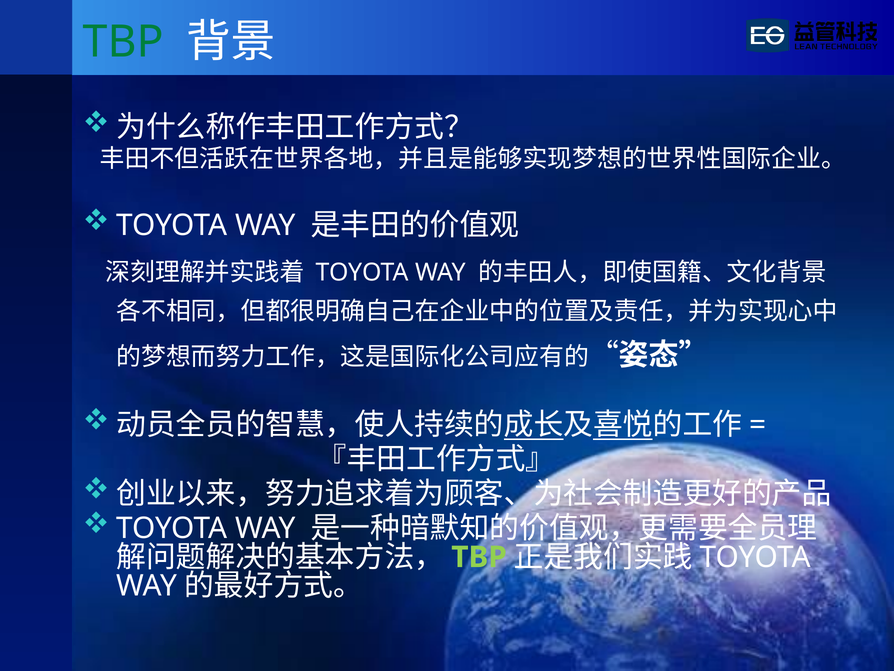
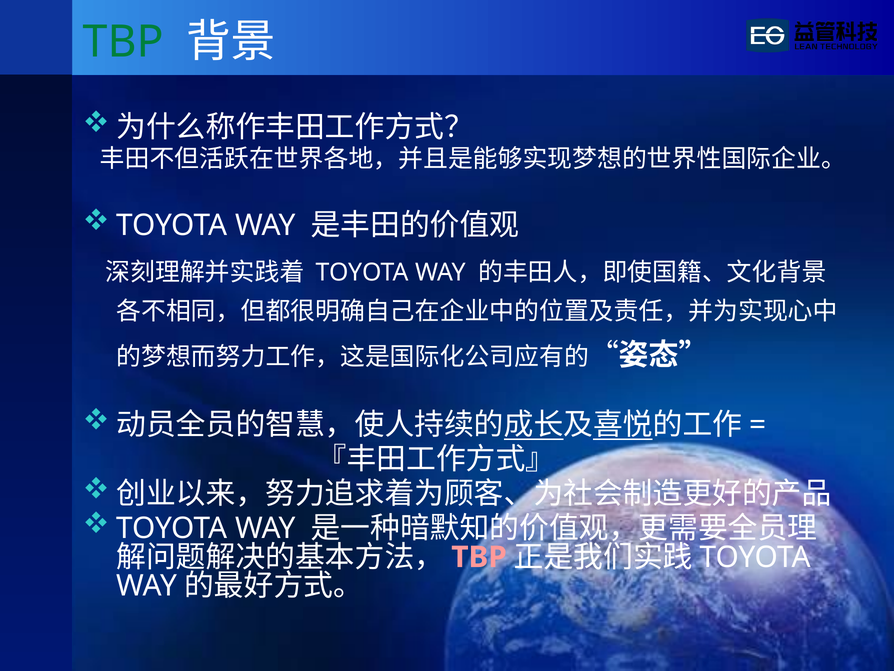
TBP colour: light green -> pink (479, 557)
